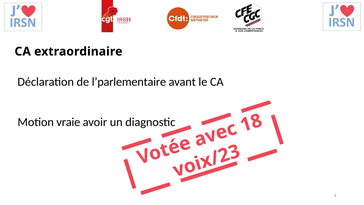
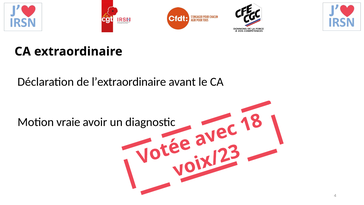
l’parlementaire: l’parlementaire -> l’extraordinaire (129, 82)
